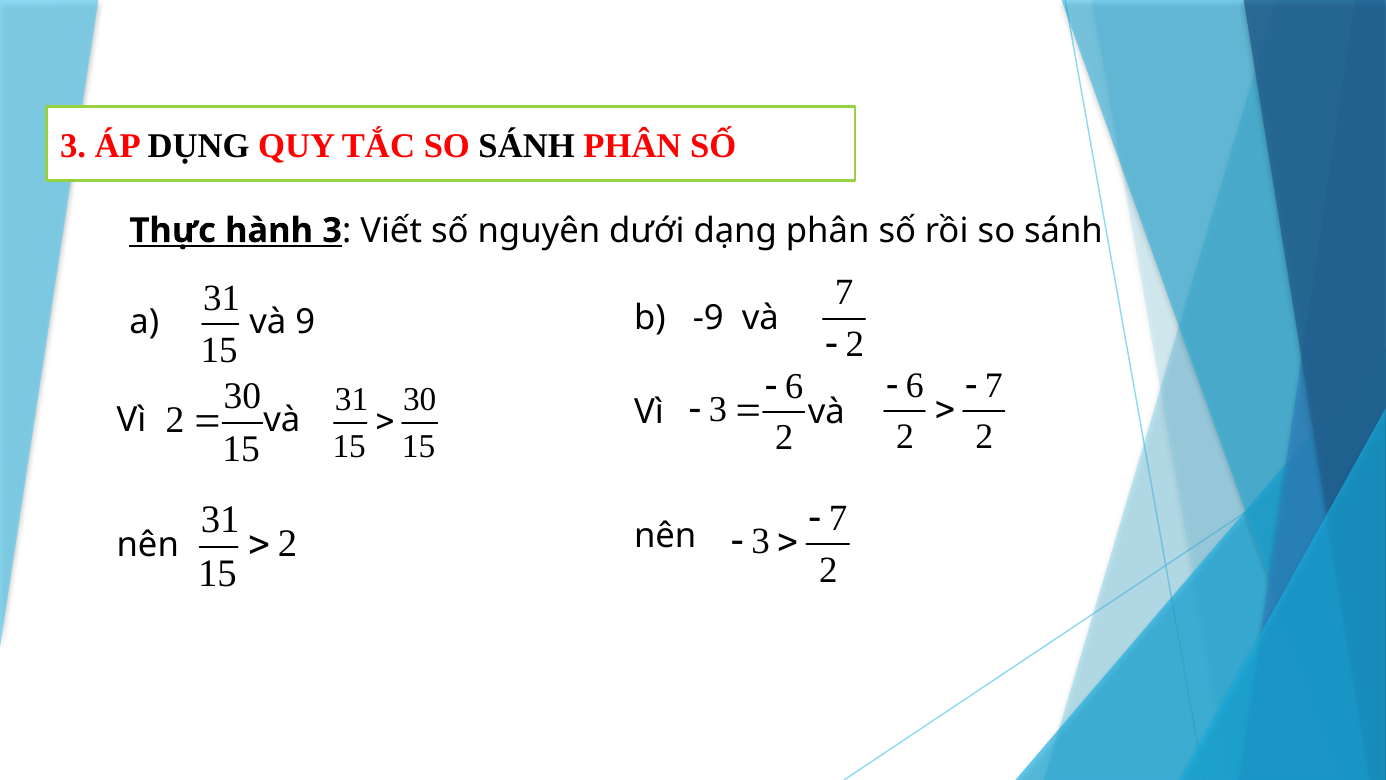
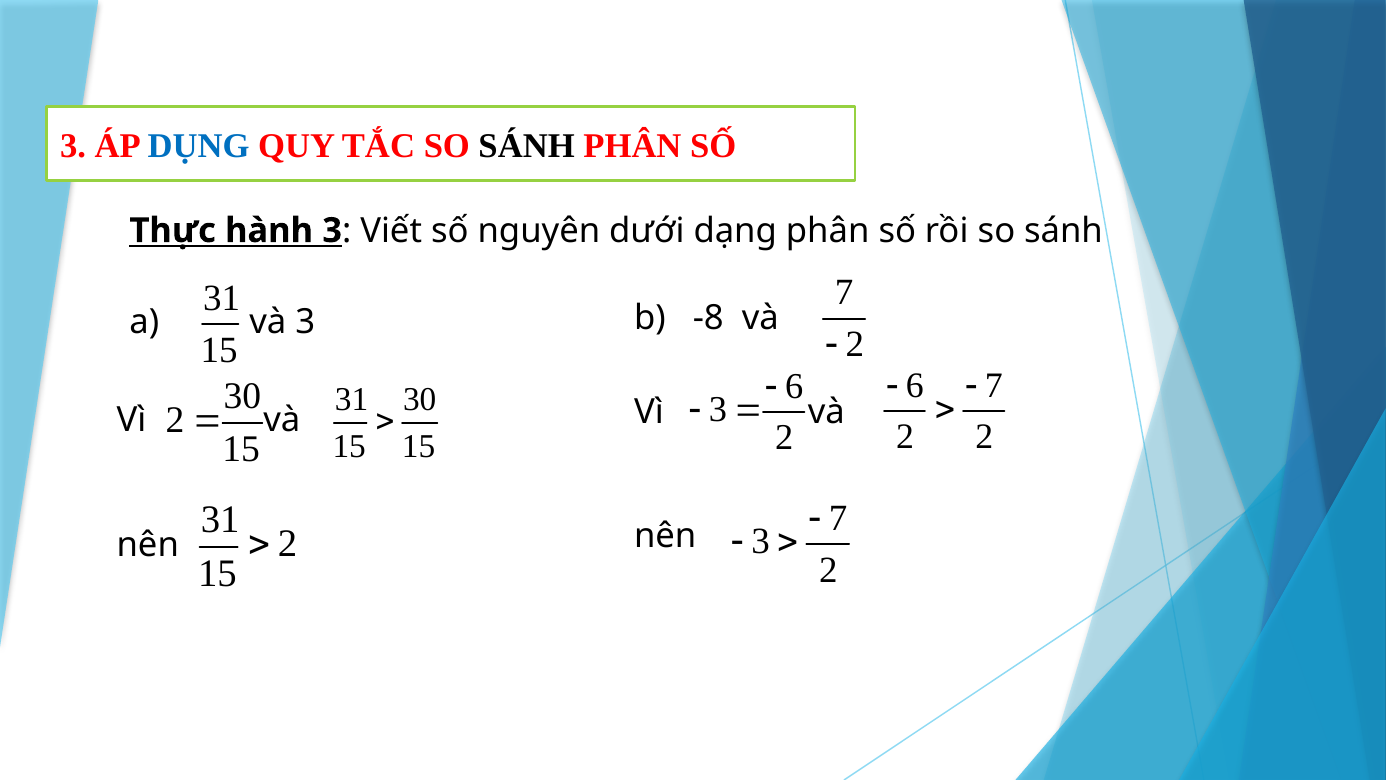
DỤNG colour: black -> blue (199, 146)
-9: -9 -> -8 (708, 318)
và 9: 9 -> 3 (305, 322)
